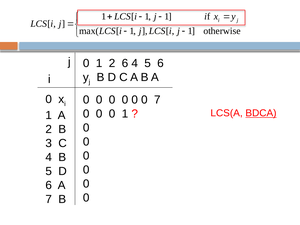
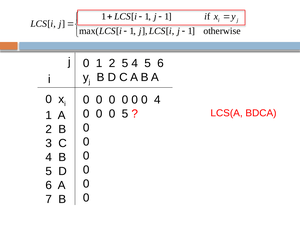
2 6: 6 -> 5 (125, 63)
0 7: 7 -> 4 (157, 100)
0 0 1: 1 -> 5 (125, 114)
BDCA underline: present -> none (261, 113)
